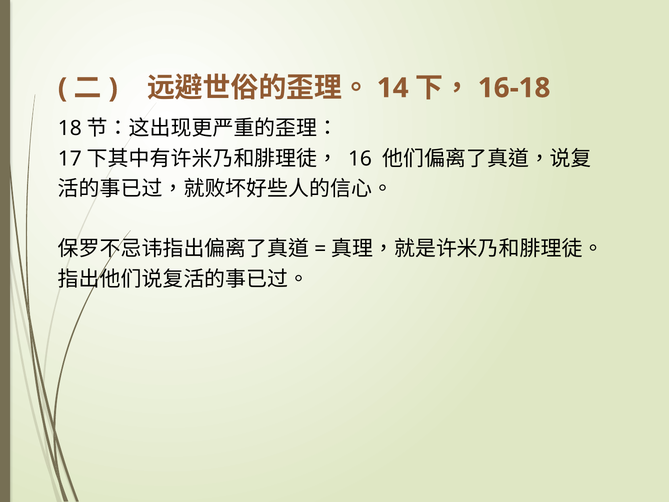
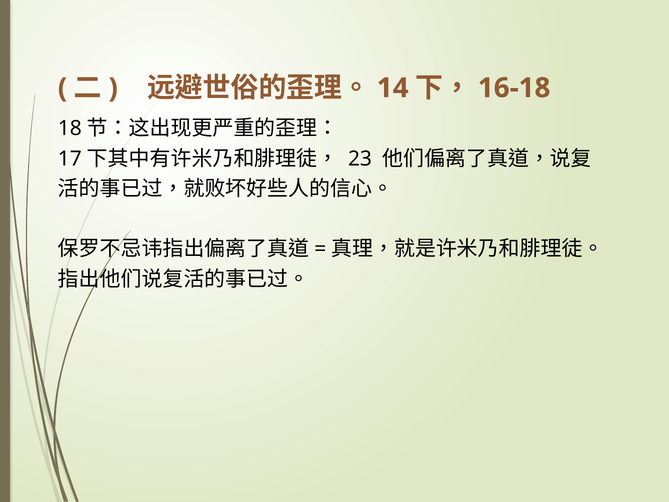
16: 16 -> 23 (360, 159)
